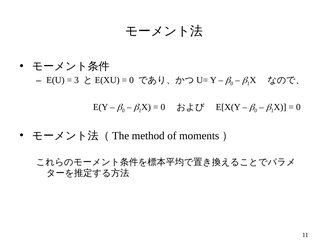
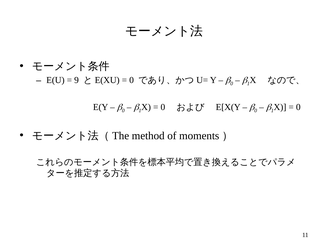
3: 3 -> 9 (77, 80)
